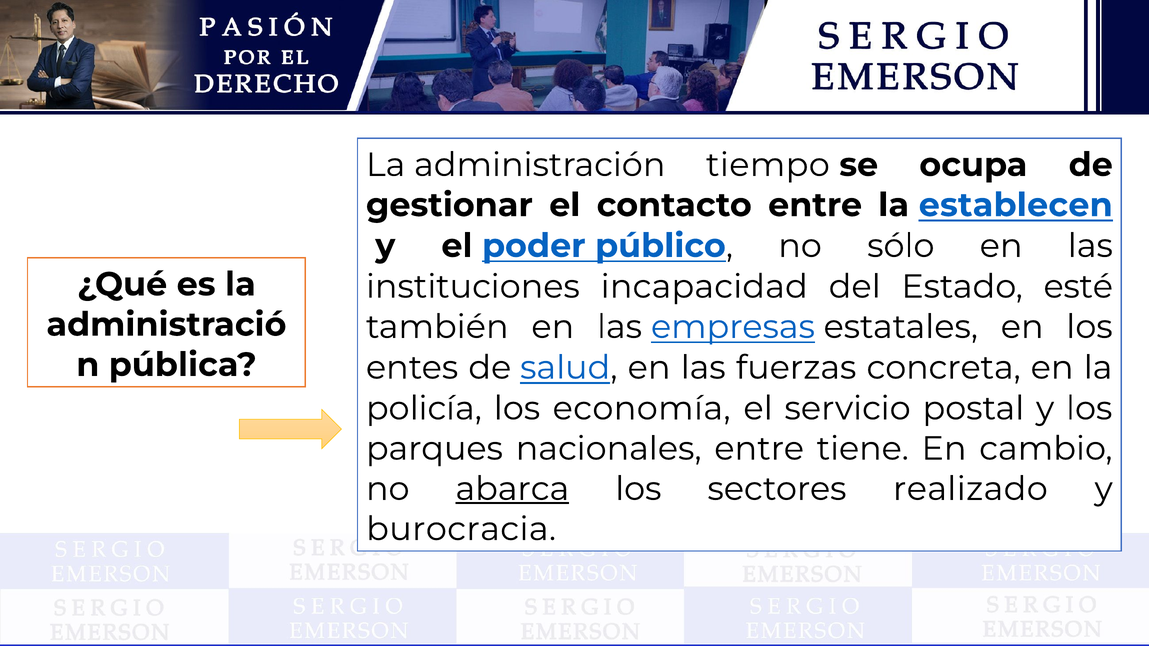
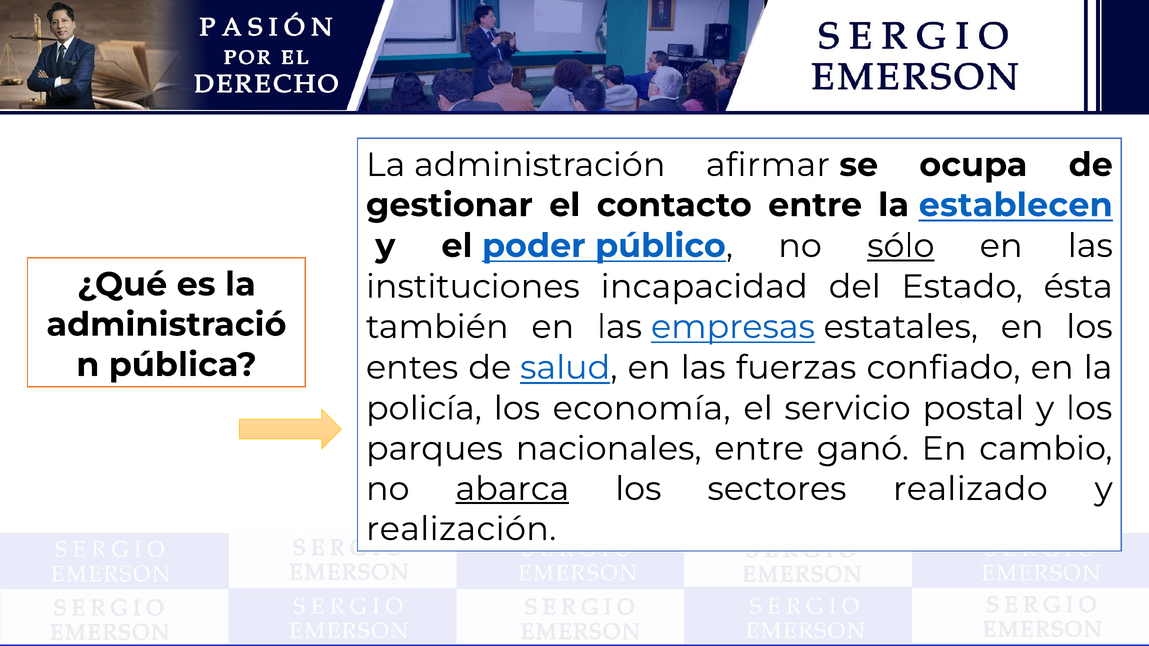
tiempo: tiempo -> afirmar (768, 165)
sólo underline: none -> present (901, 246)
esté: esté -> ésta (1078, 287)
concreta: concreta -> confiado (943, 368)
tiene: tiene -> ganó (863, 449)
burocracia: burocracia -> realización (461, 529)
